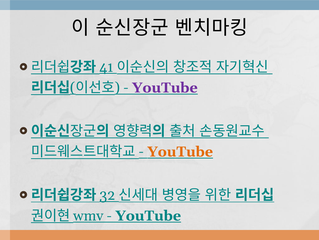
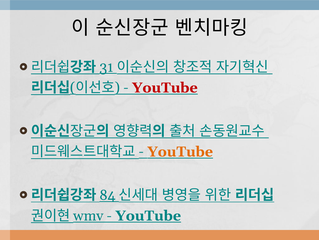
41: 41 -> 31 (106, 67)
YouTube colour: purple -> red (165, 87)
32: 32 -> 84 (107, 195)
